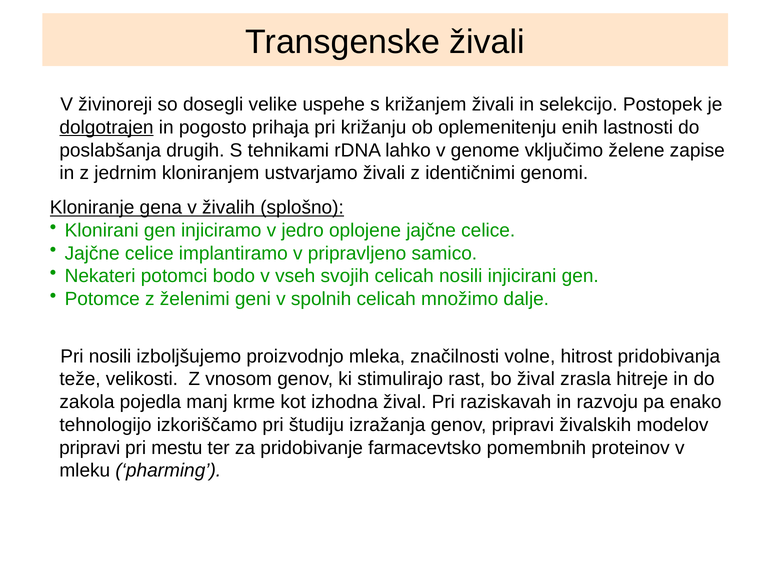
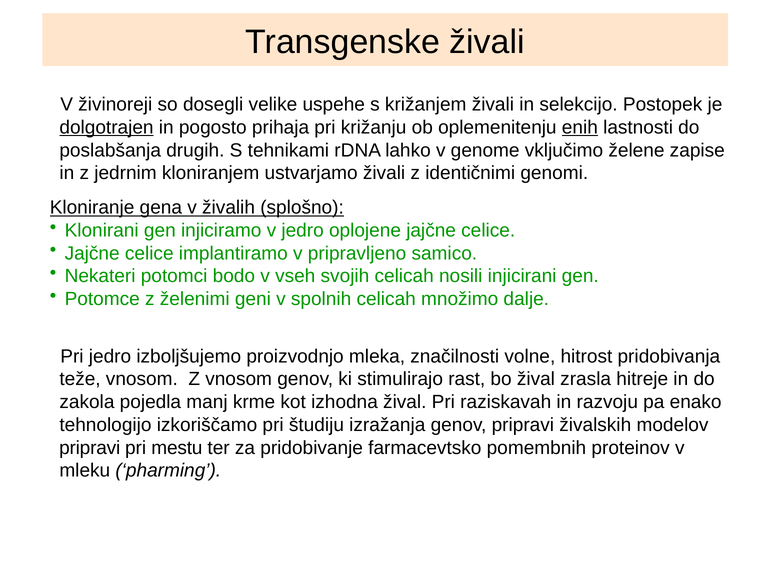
enih underline: none -> present (580, 127)
Pri nosili: nosili -> jedro (110, 356)
teže velikosti: velikosti -> vnosom (142, 379)
